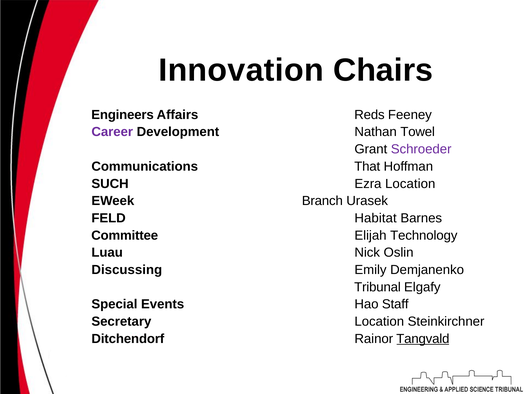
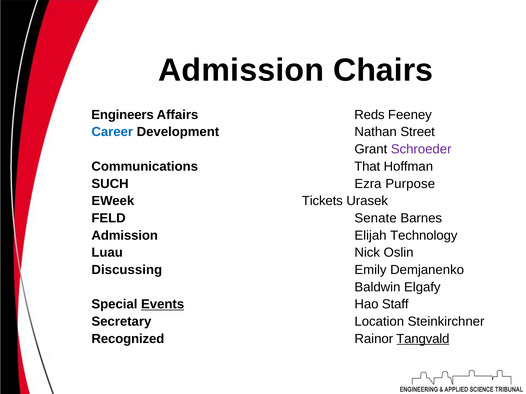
Innovation: Innovation -> Admission (241, 70)
Career colour: purple -> blue (112, 132)
Towel: Towel -> Street (418, 132)
Ezra Location: Location -> Purpose (410, 184)
Branch: Branch -> Tickets (322, 201)
Habitat: Habitat -> Senate (376, 218)
Committee: Committee -> Admission (125, 236)
Tribunal: Tribunal -> Baldwin (377, 287)
Events underline: none -> present (163, 305)
Ditchendorf: Ditchendorf -> Recognized (128, 339)
